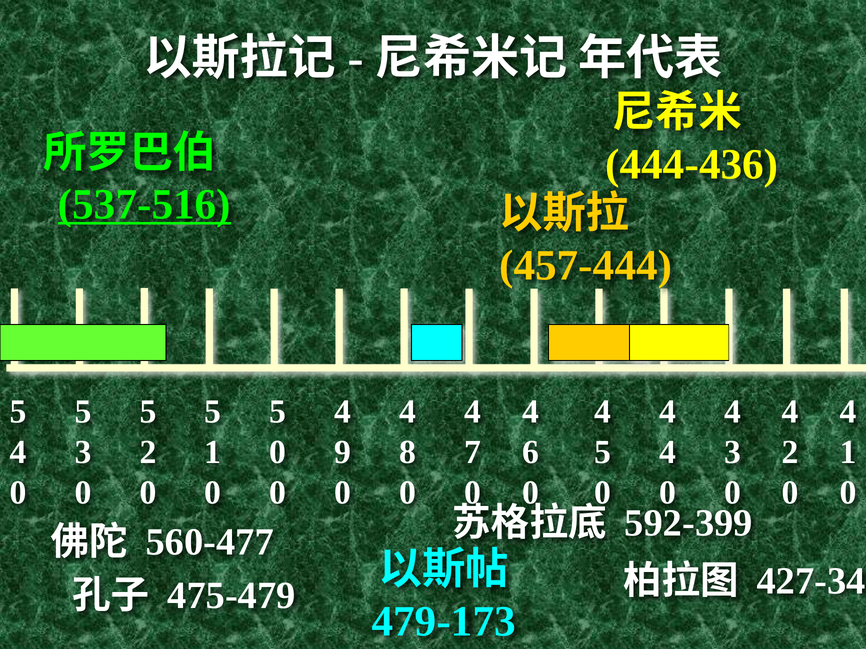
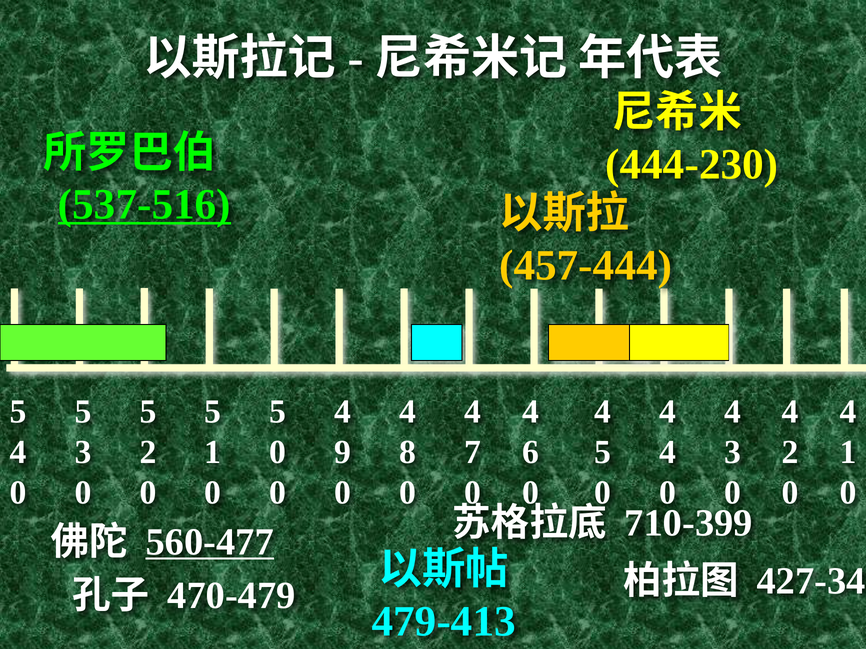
444-436: 444-436 -> 444-230 (692, 165)
592-399: 592-399 -> 710-399 (689, 524)
560-477 underline: none -> present (210, 542)
475-479: 475-479 -> 470-479 (232, 596)
479-173: 479-173 -> 479-413 (444, 622)
